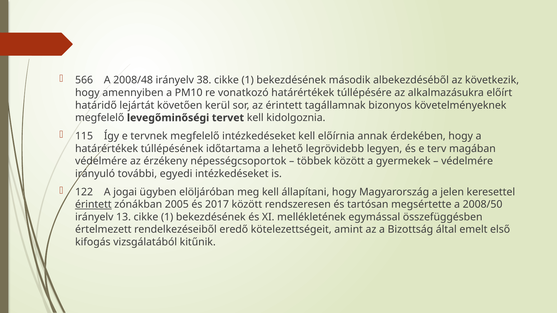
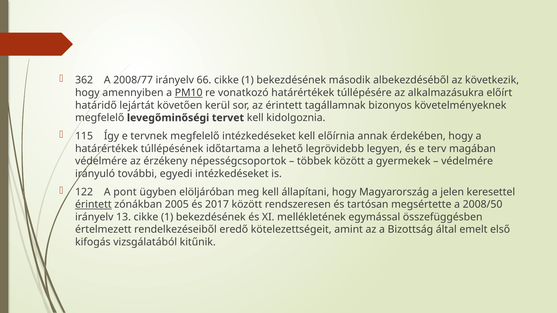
566: 566 -> 362 (84, 80)
2008/48: 2008/48 -> 2008/77 (133, 80)
38: 38 -> 66 (204, 80)
PM10 underline: none -> present (189, 93)
jogai: jogai -> pont (125, 192)
